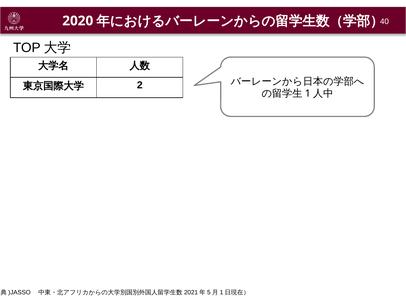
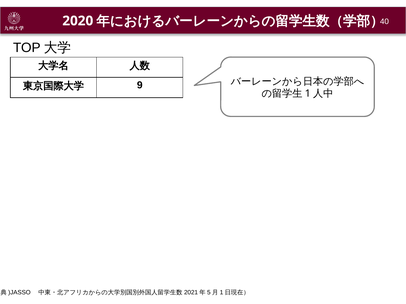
2: 2 -> 9 (140, 85)
